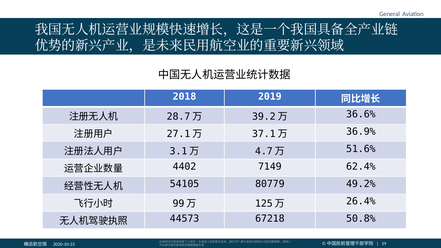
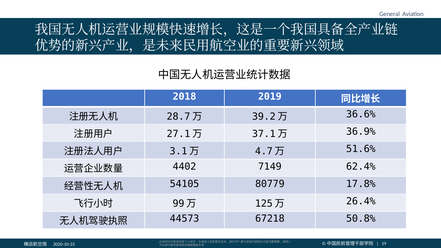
49.2%: 49.2% -> 17.8% (361, 184)
